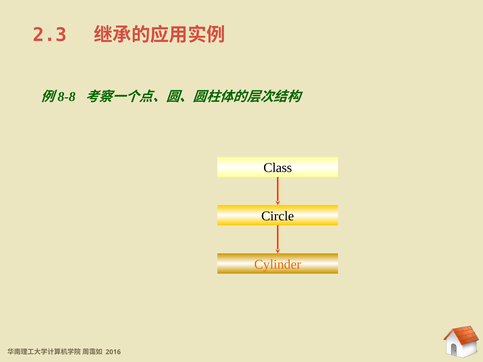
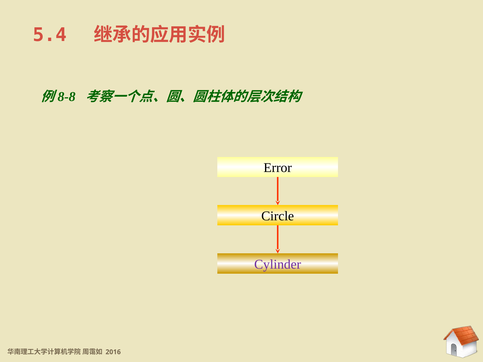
2.3: 2.3 -> 5.4 (50, 35)
Class: Class -> Error (278, 168)
Cylinder colour: orange -> purple (278, 265)
